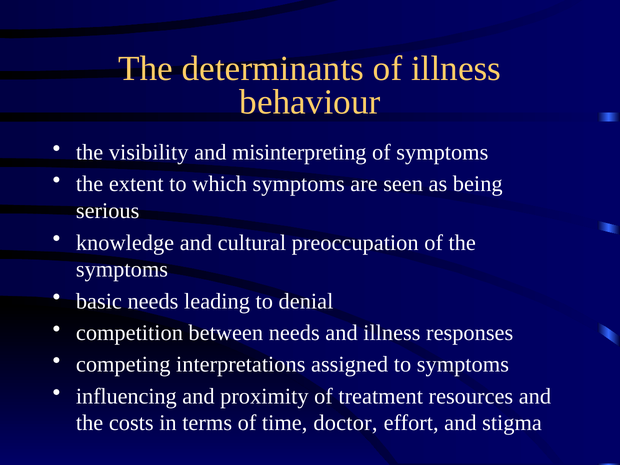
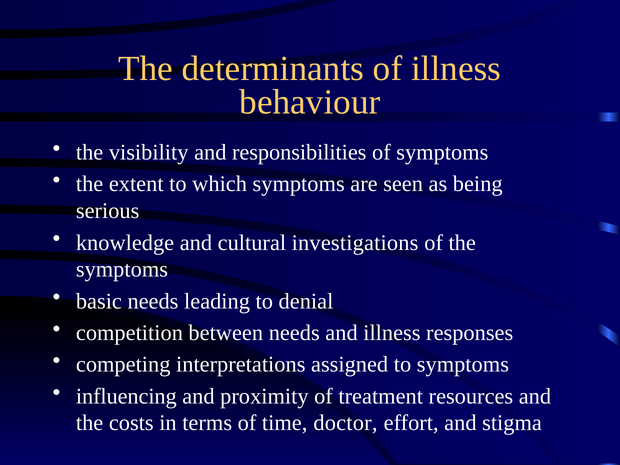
misinterpreting: misinterpreting -> responsibilities (299, 152)
preoccupation: preoccupation -> investigations (355, 243)
